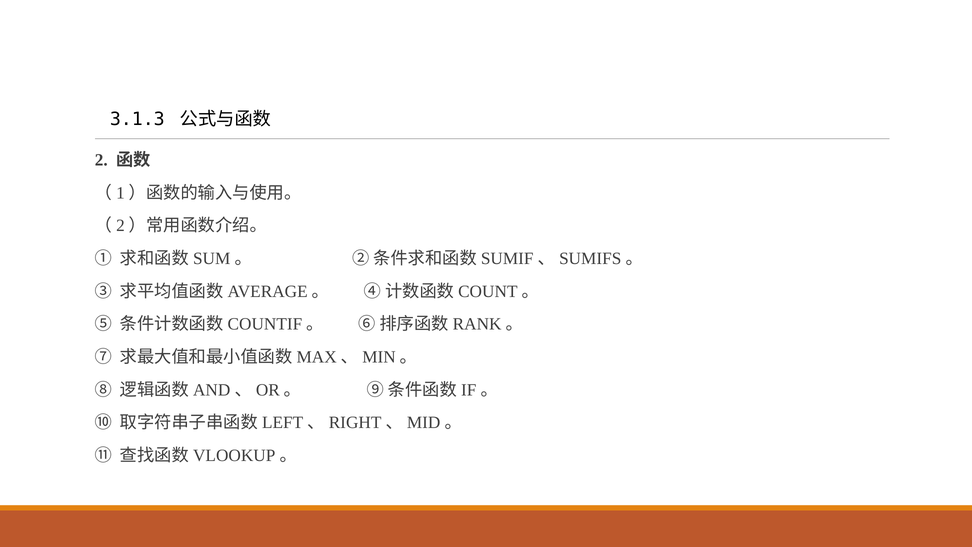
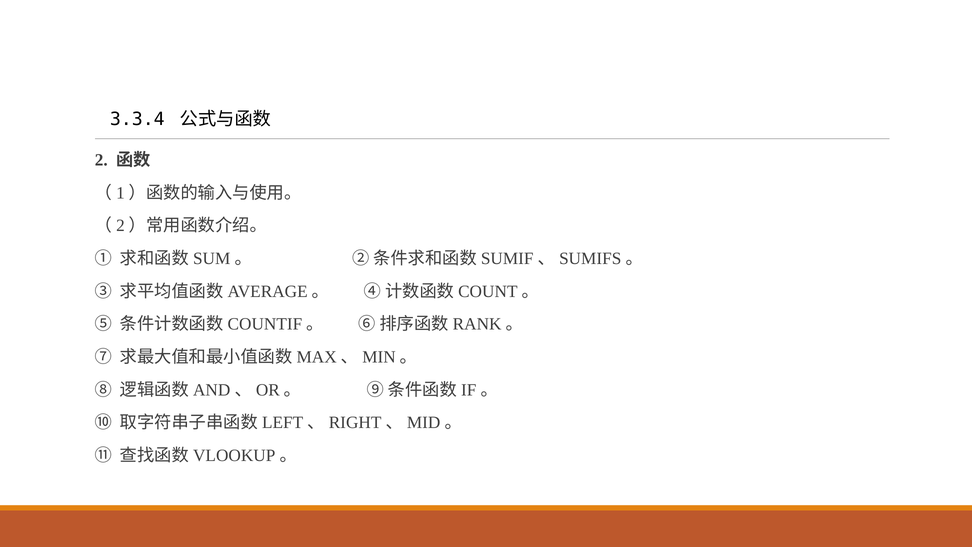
3.1.3: 3.1.3 -> 3.3.4 (137, 119)
